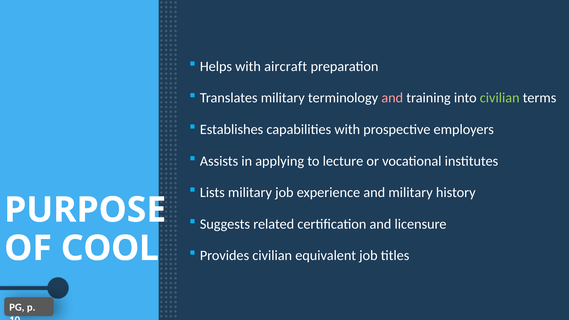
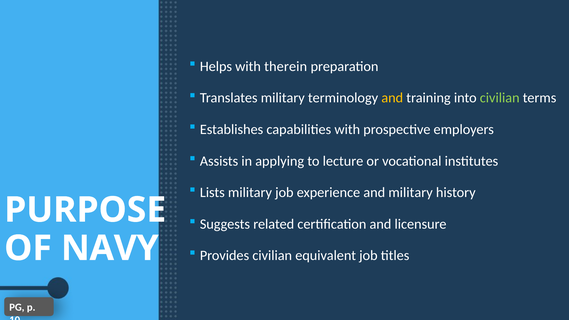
aircraft: aircraft -> therein (286, 66)
and colour: pink -> yellow (392, 98)
COOL: COOL -> NAVY (110, 248)
